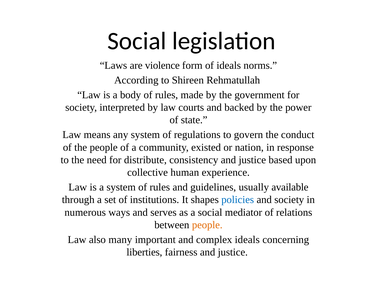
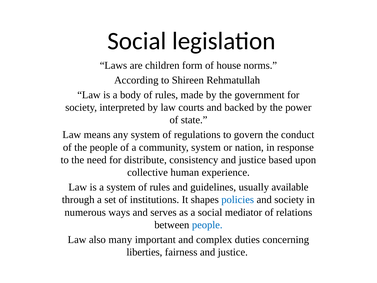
violence: violence -> children (162, 65)
of ideals: ideals -> house (229, 65)
community existed: existed -> system (206, 147)
people colour: orange -> blue (207, 225)
complex ideals: ideals -> duties (247, 239)
